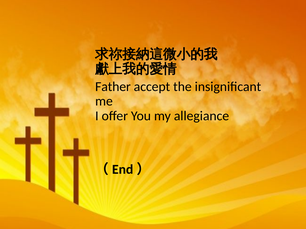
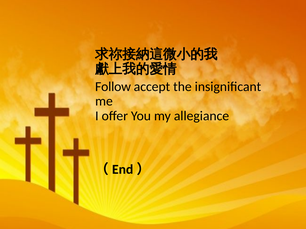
Father: Father -> Follow (113, 87)
